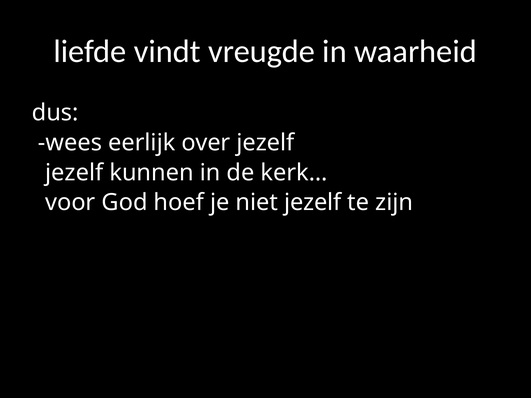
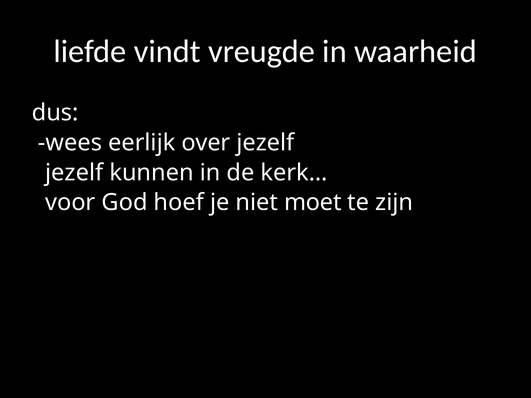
niet jezelf: jezelf -> moet (313, 203)
